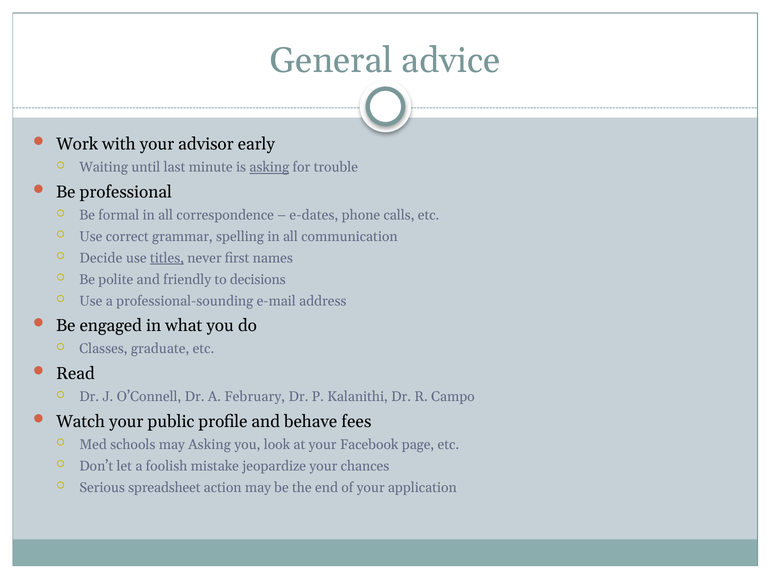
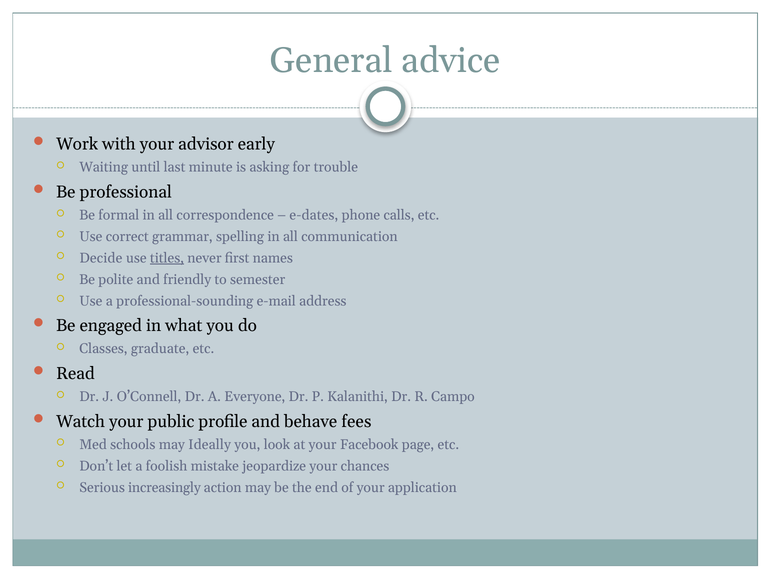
asking underline: present -> none (269, 167)
decisions: decisions -> semester (258, 279)
February: February -> Everyone (255, 396)
may Asking: Asking -> Ideally (210, 444)
spreadsheet: spreadsheet -> increasingly (164, 487)
